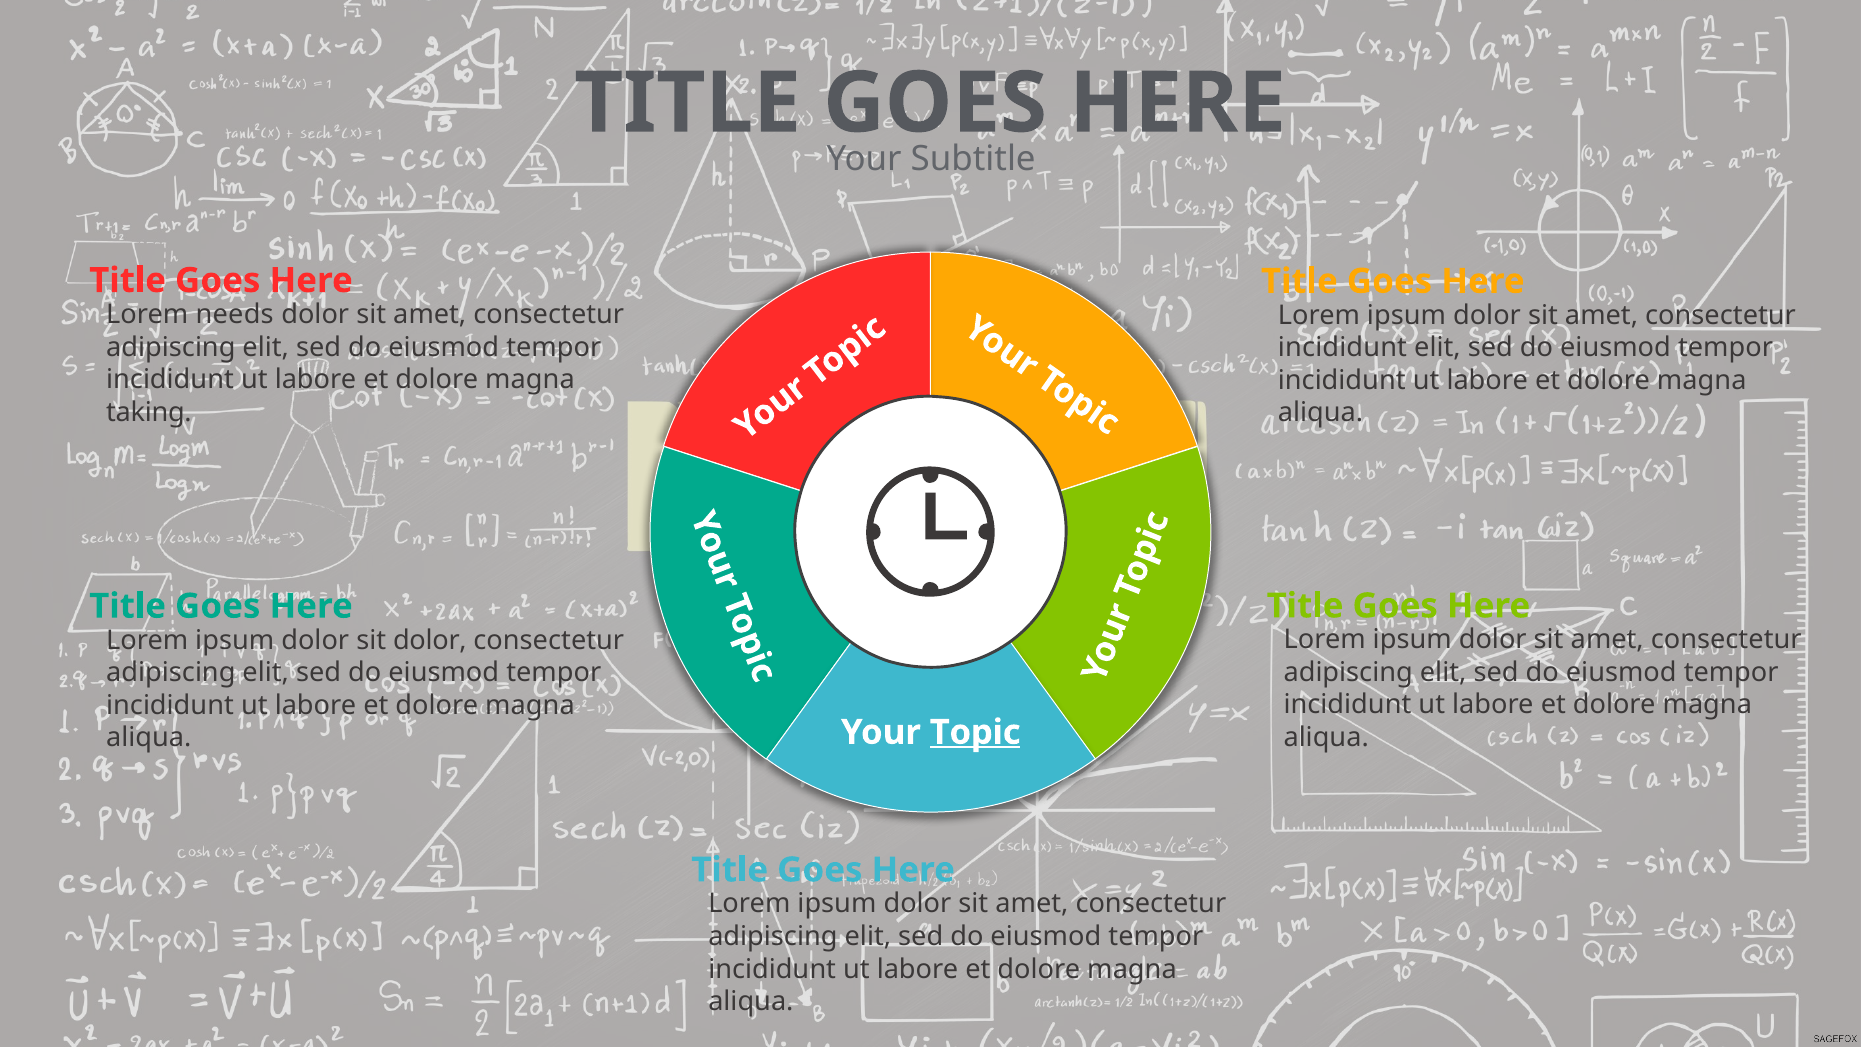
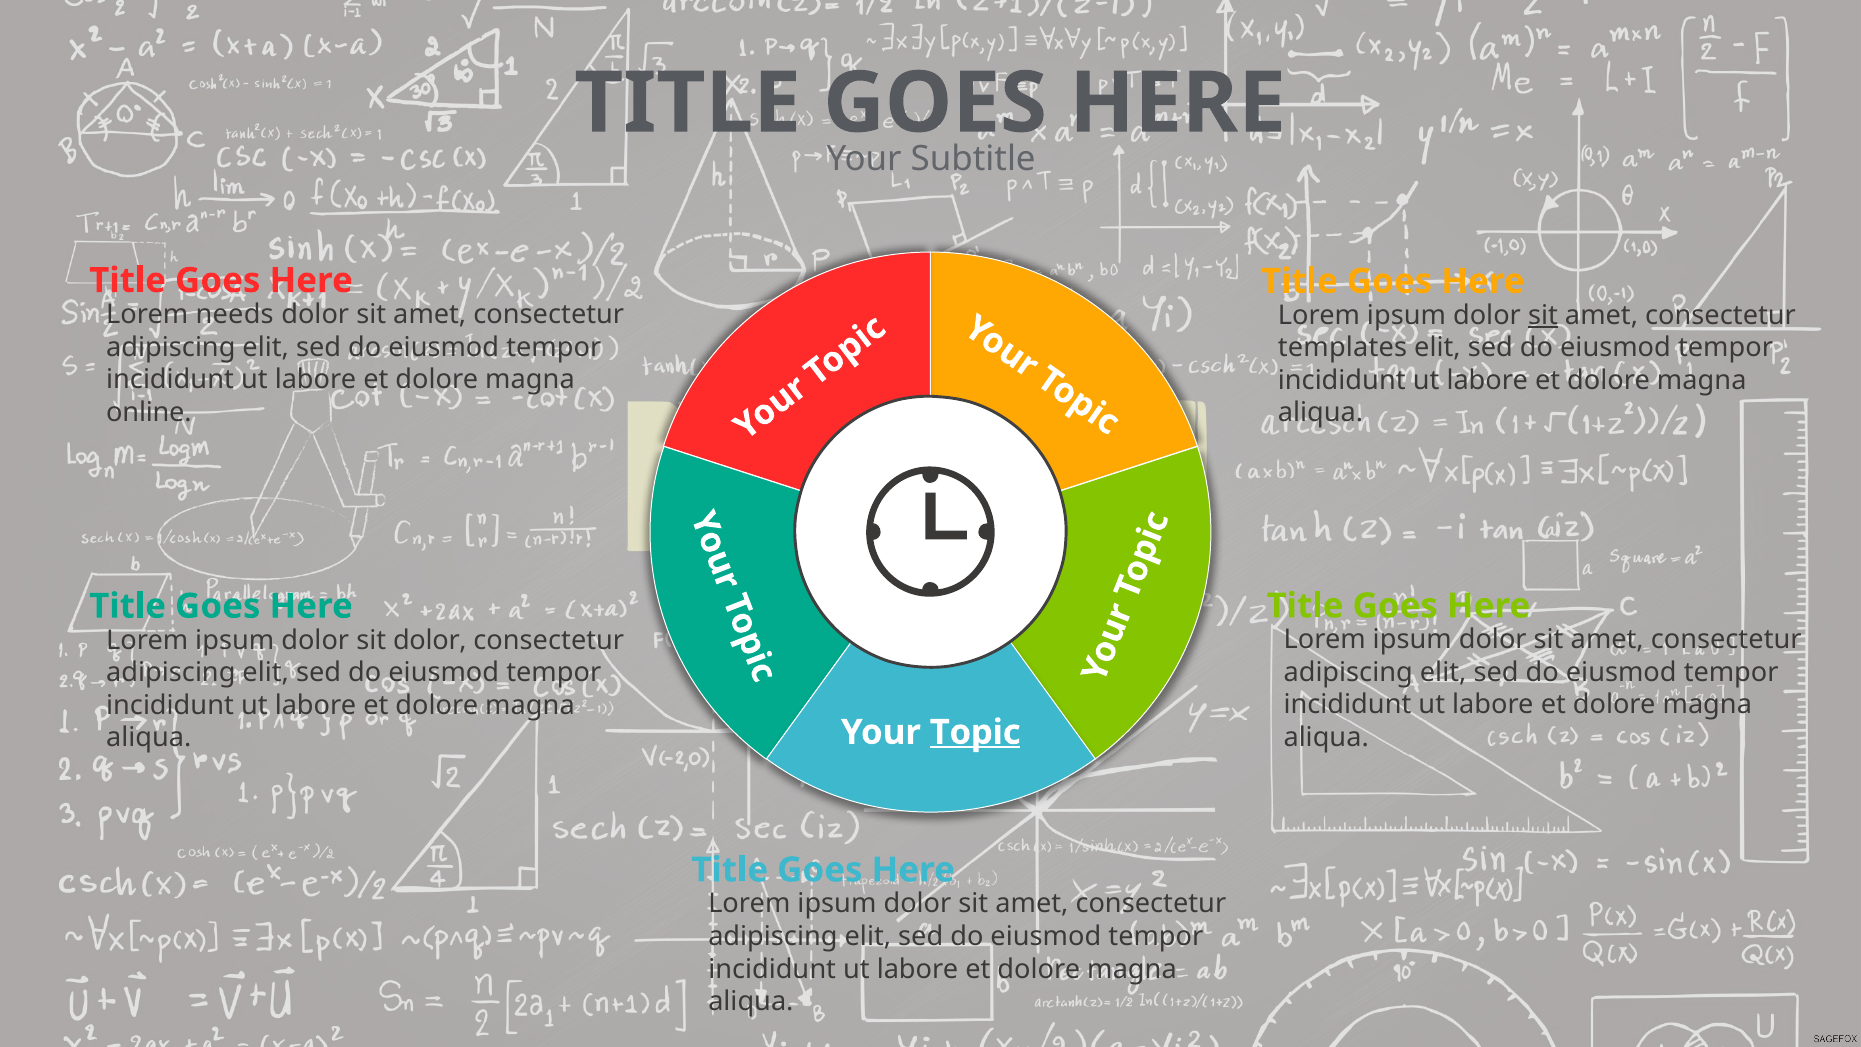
sit underline: none -> present (1543, 315)
incididunt: incididunt -> templates (1343, 348)
taking: taking -> online (149, 412)
